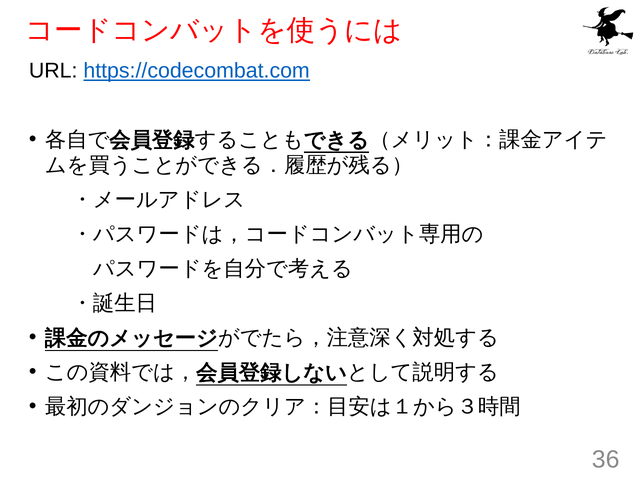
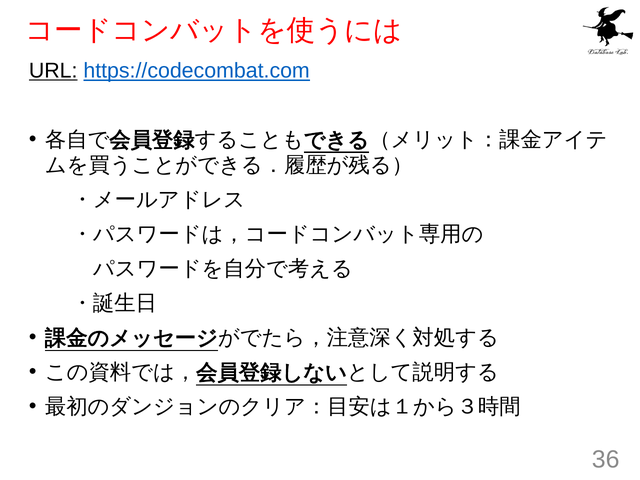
URL underline: none -> present (53, 71)
